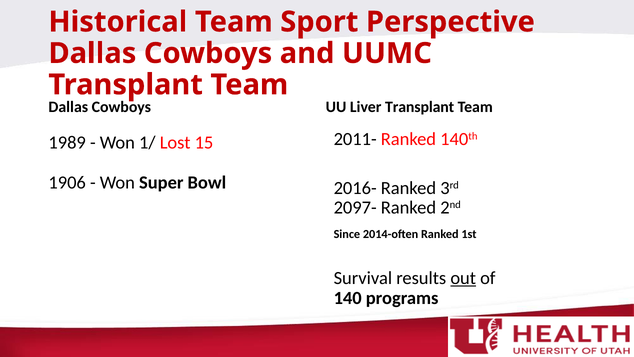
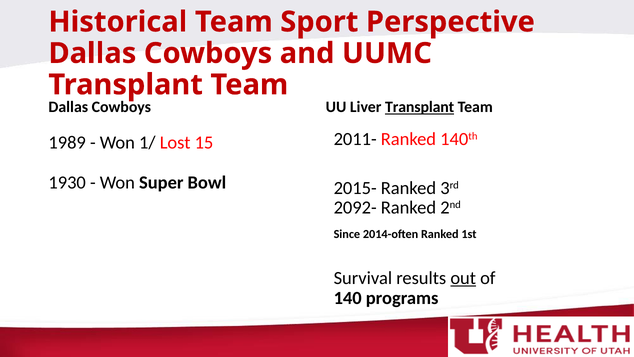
Transplant underline: none -> present (420, 107)
1906: 1906 -> 1930 (67, 182)
2016-: 2016- -> 2015- (355, 188)
2097-: 2097- -> 2092- (355, 208)
